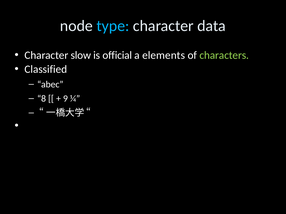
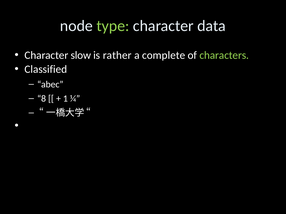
type colour: light blue -> light green (113, 26)
official: official -> rather (117, 55)
elements: elements -> complete (164, 55)
9: 9 -> 1 (65, 99)
